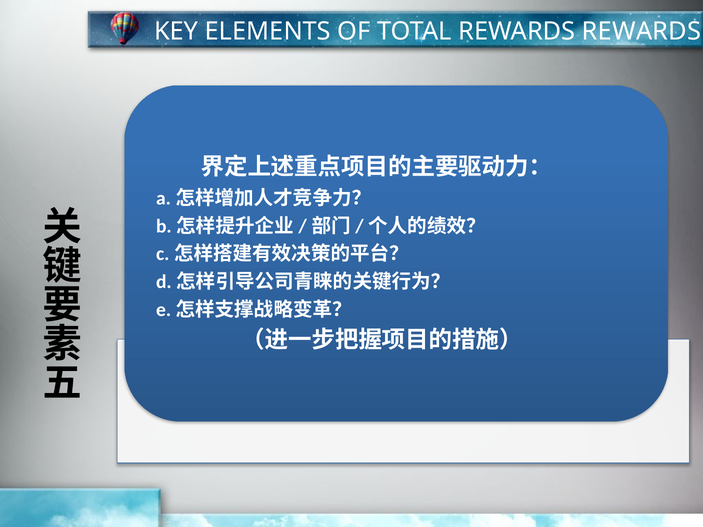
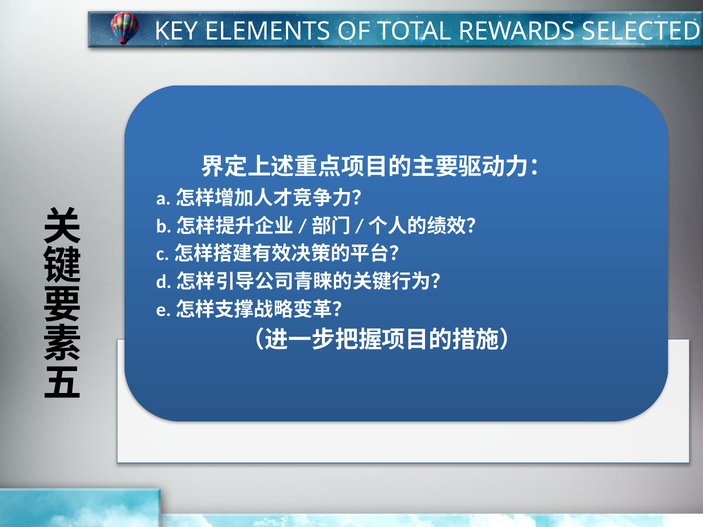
REWARDS REWARDS: REWARDS -> SELECTED (642, 31)
